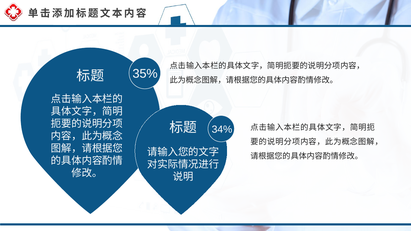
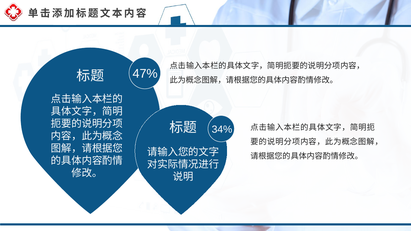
35%: 35% -> 47% (145, 74)
